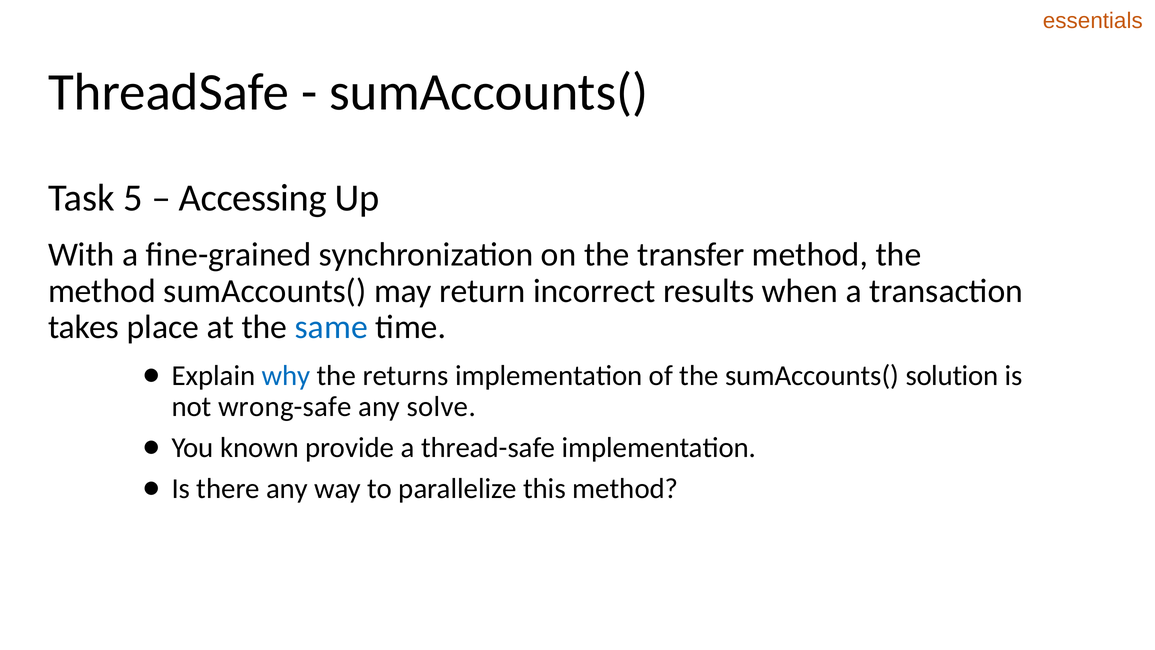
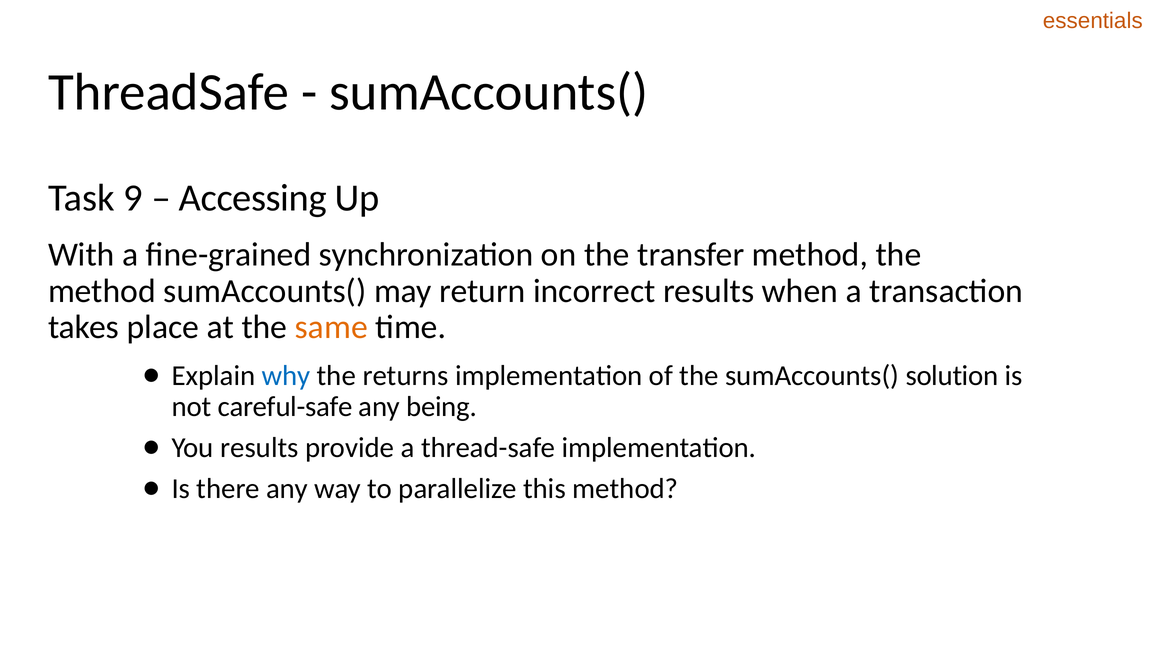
5: 5 -> 9 (133, 198)
same colour: blue -> orange (331, 327)
wrong-safe: wrong-safe -> careful-safe (285, 407)
solve: solve -> being (441, 407)
You known: known -> results (259, 448)
